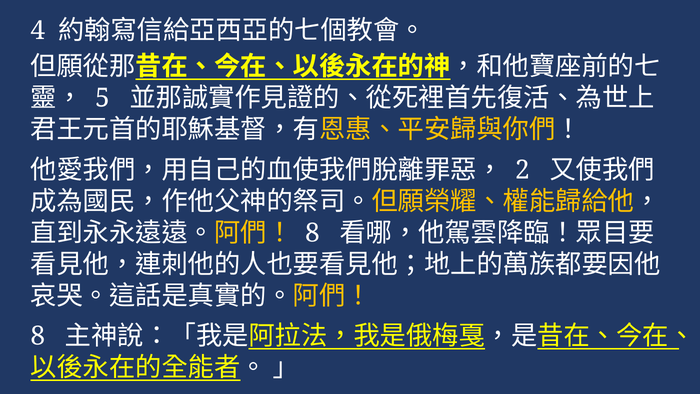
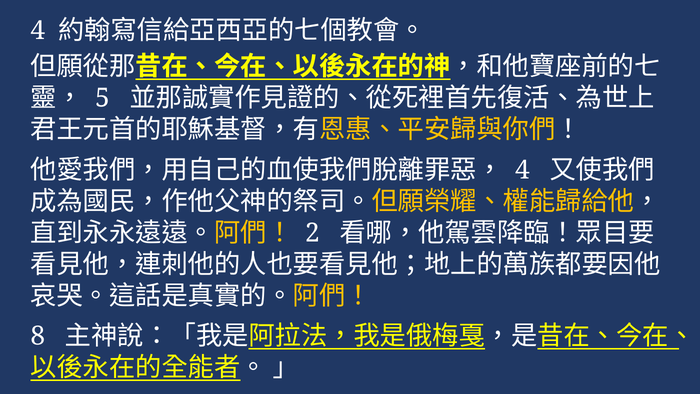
2: 2 -> 4 (522, 170)
8: 8 -> 2 (312, 233)
